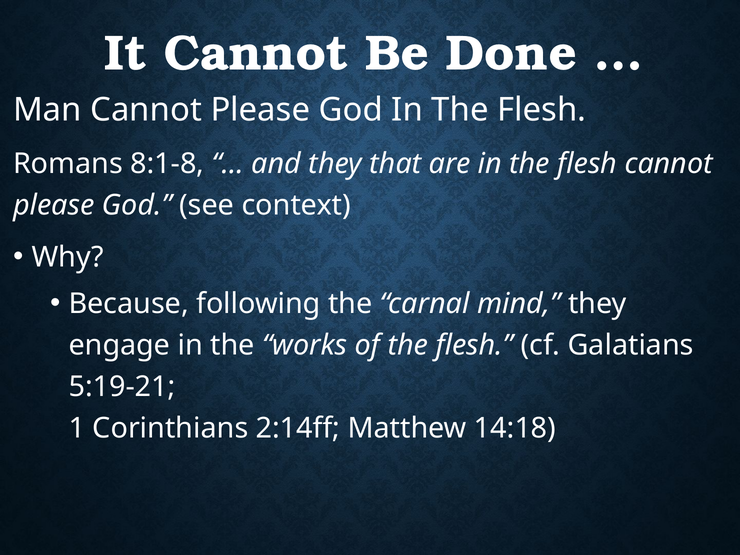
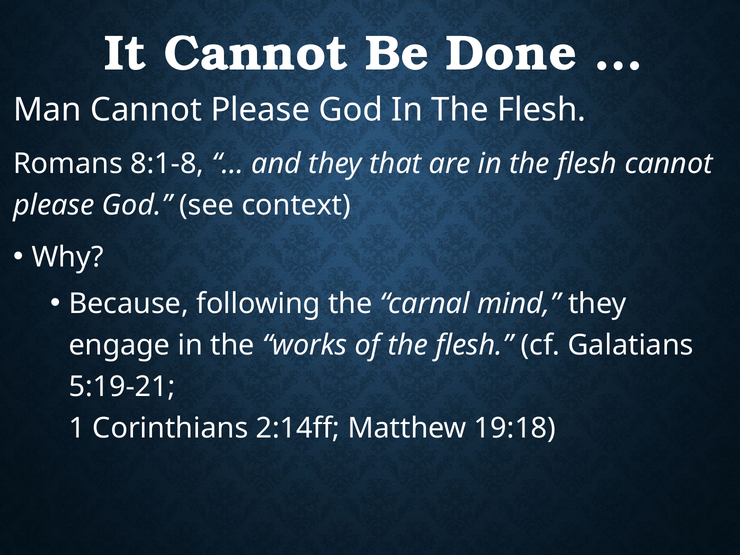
14:18: 14:18 -> 19:18 (515, 428)
